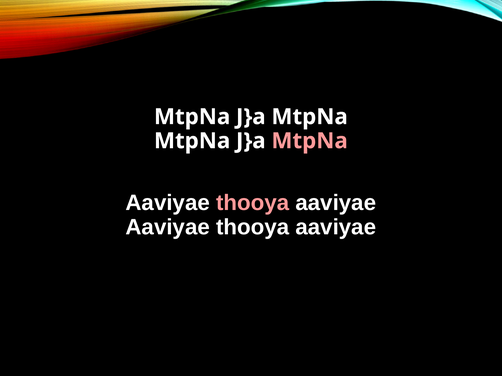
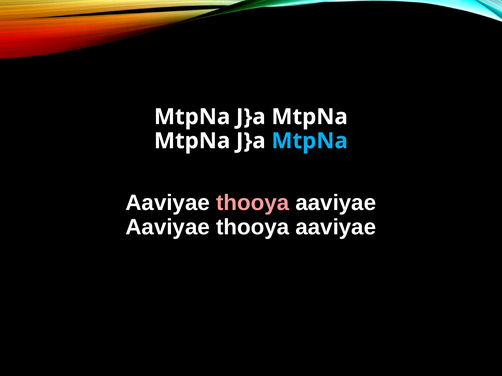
MtpNa colour: pink -> light blue (310, 141)
